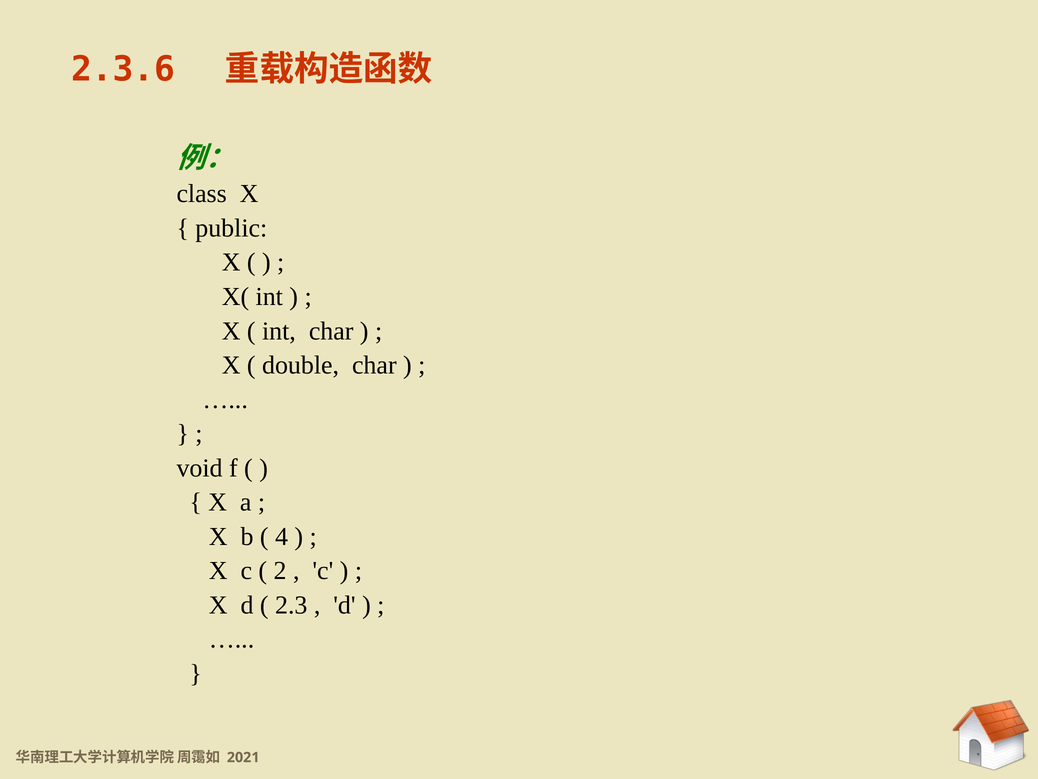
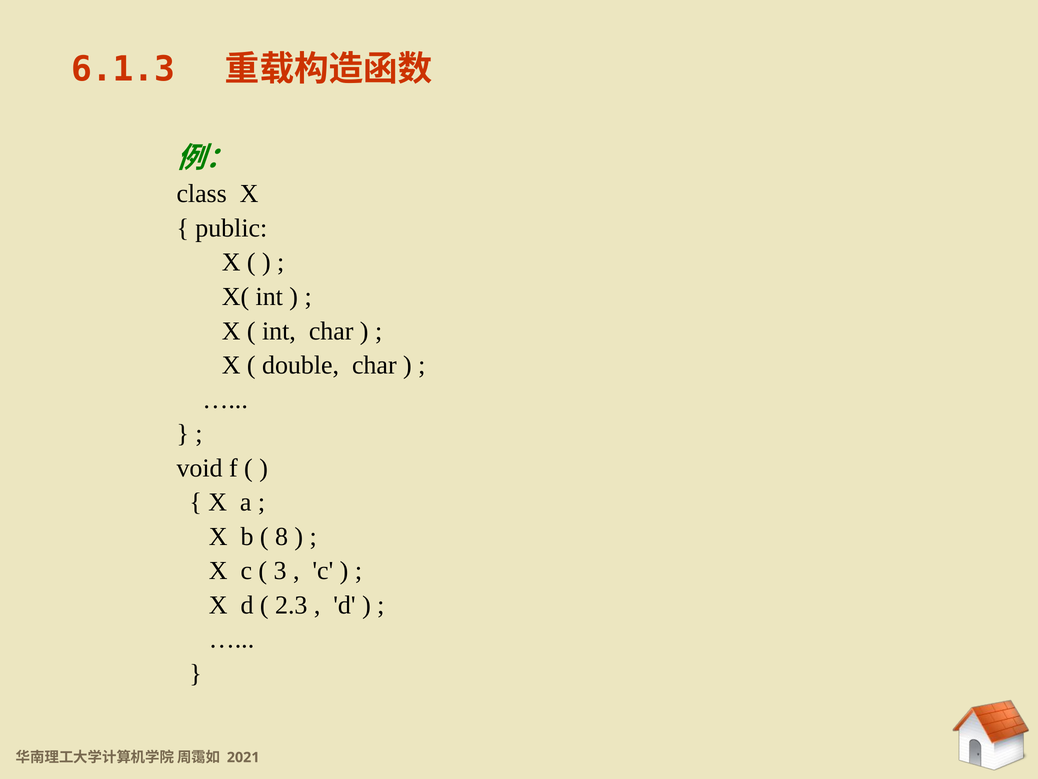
2.3.6: 2.3.6 -> 6.1.3 (123, 69)
4: 4 -> 8 (282, 536)
2: 2 -> 3 (280, 570)
